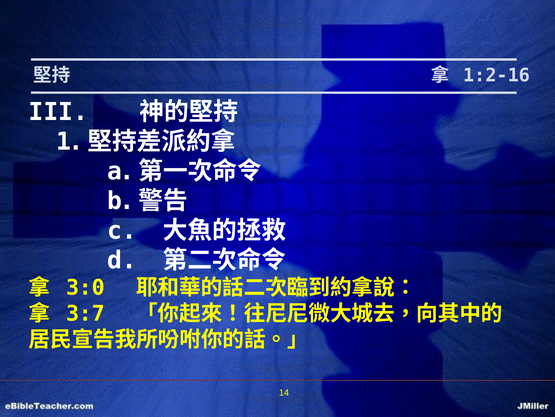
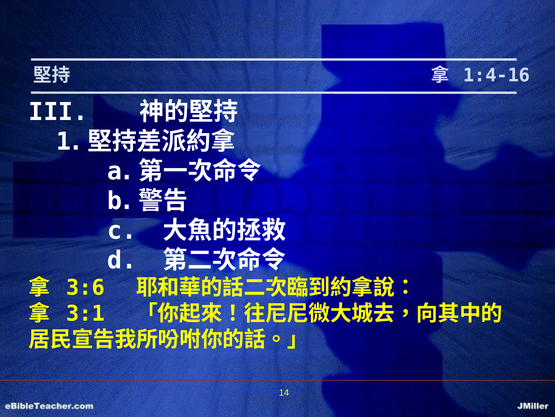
1:2-16: 1:2-16 -> 1:4-16 (497, 75)
3:0: 3:0 -> 3:6 (85, 287)
3:7: 3:7 -> 3:1 (85, 313)
